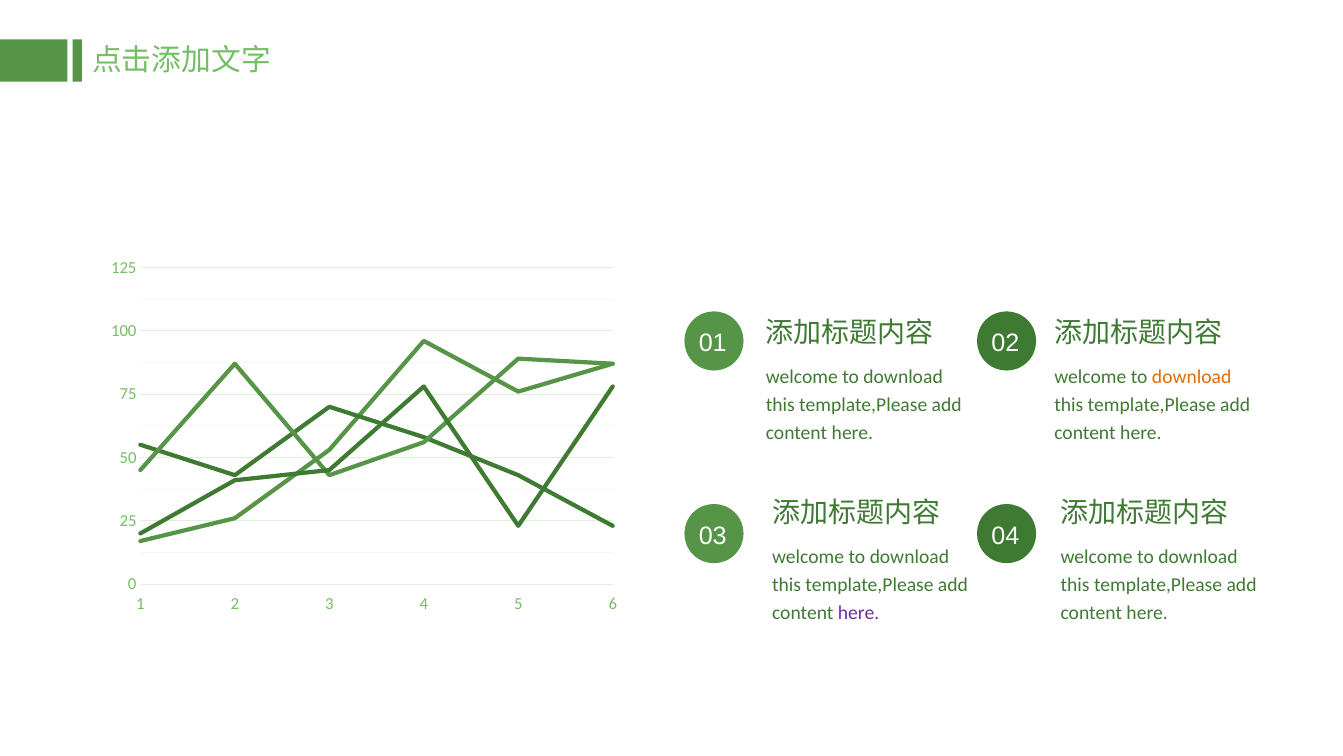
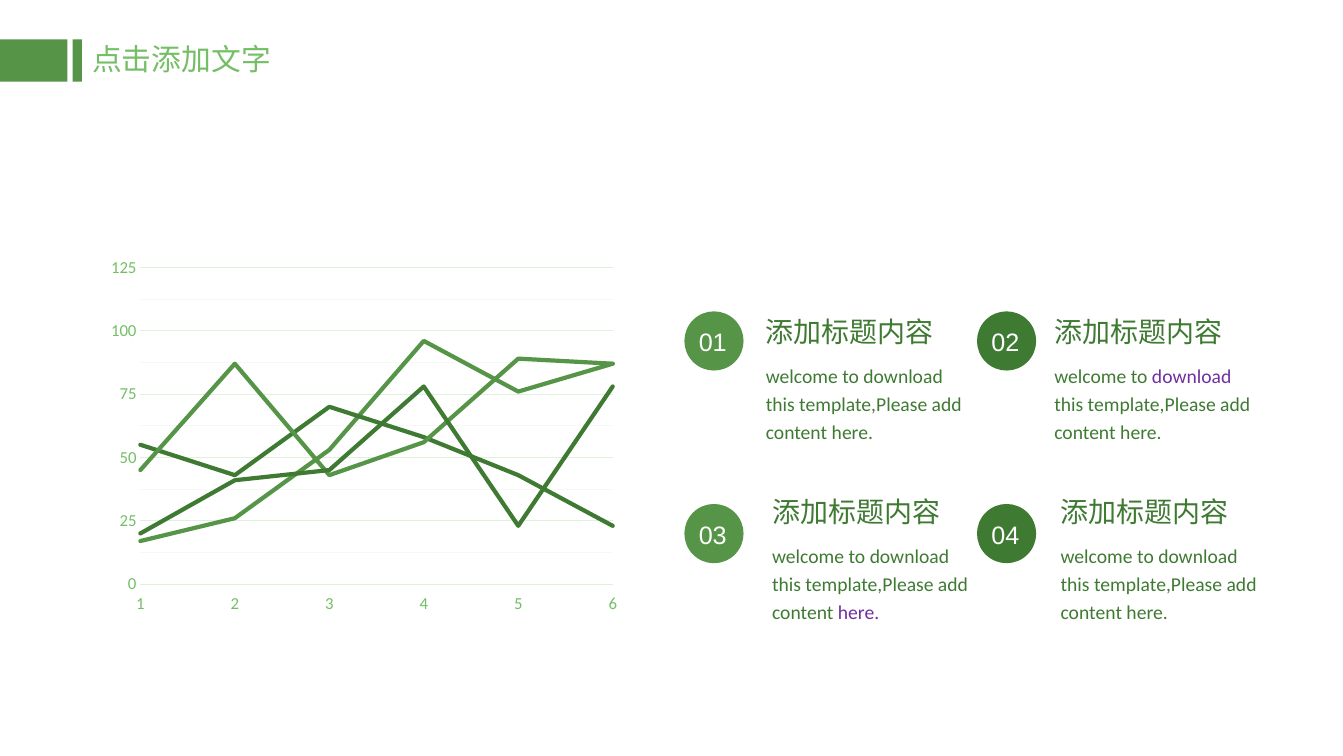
download colour: orange -> purple (1192, 377)
